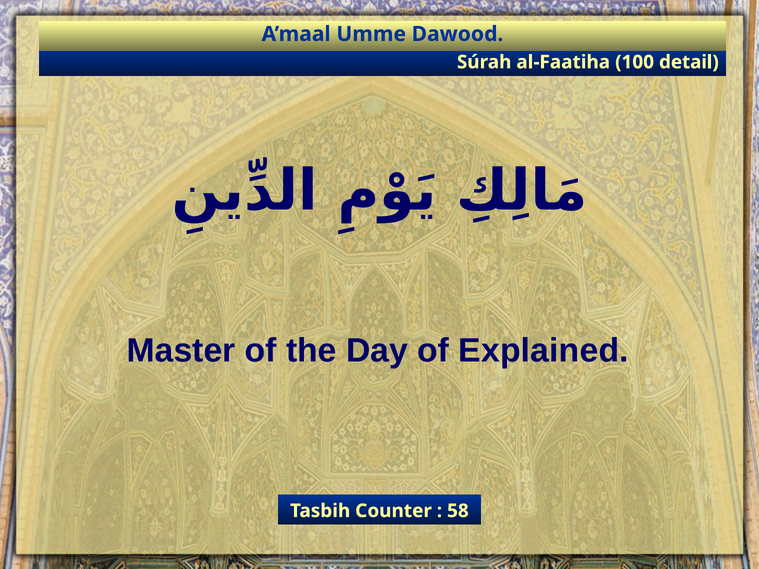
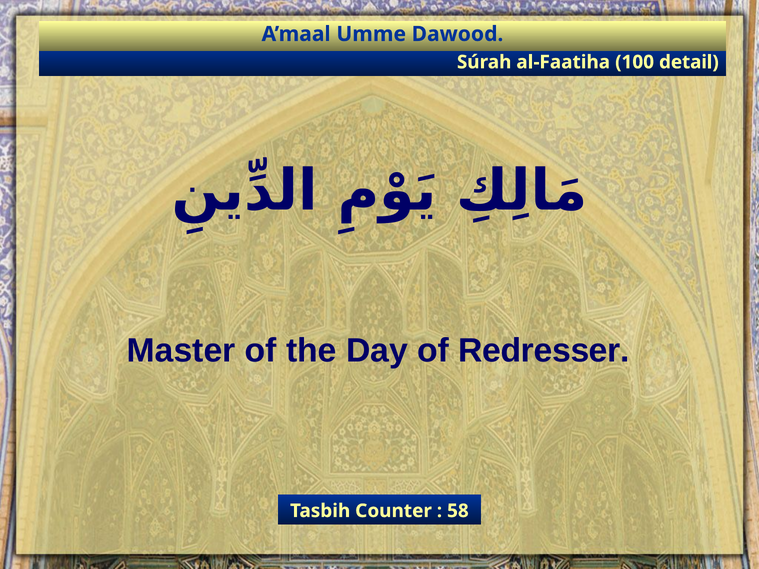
Explained: Explained -> Redresser (544, 351)
